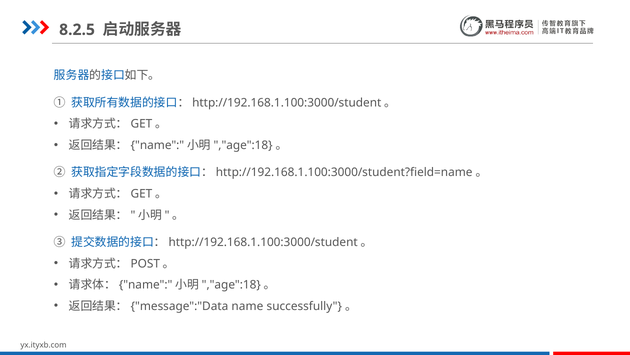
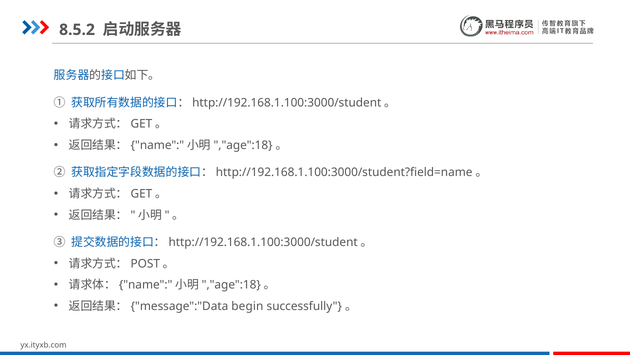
8.2.5: 8.2.5 -> 8.5.2 (77, 30)
name: name -> begin (247, 306)
